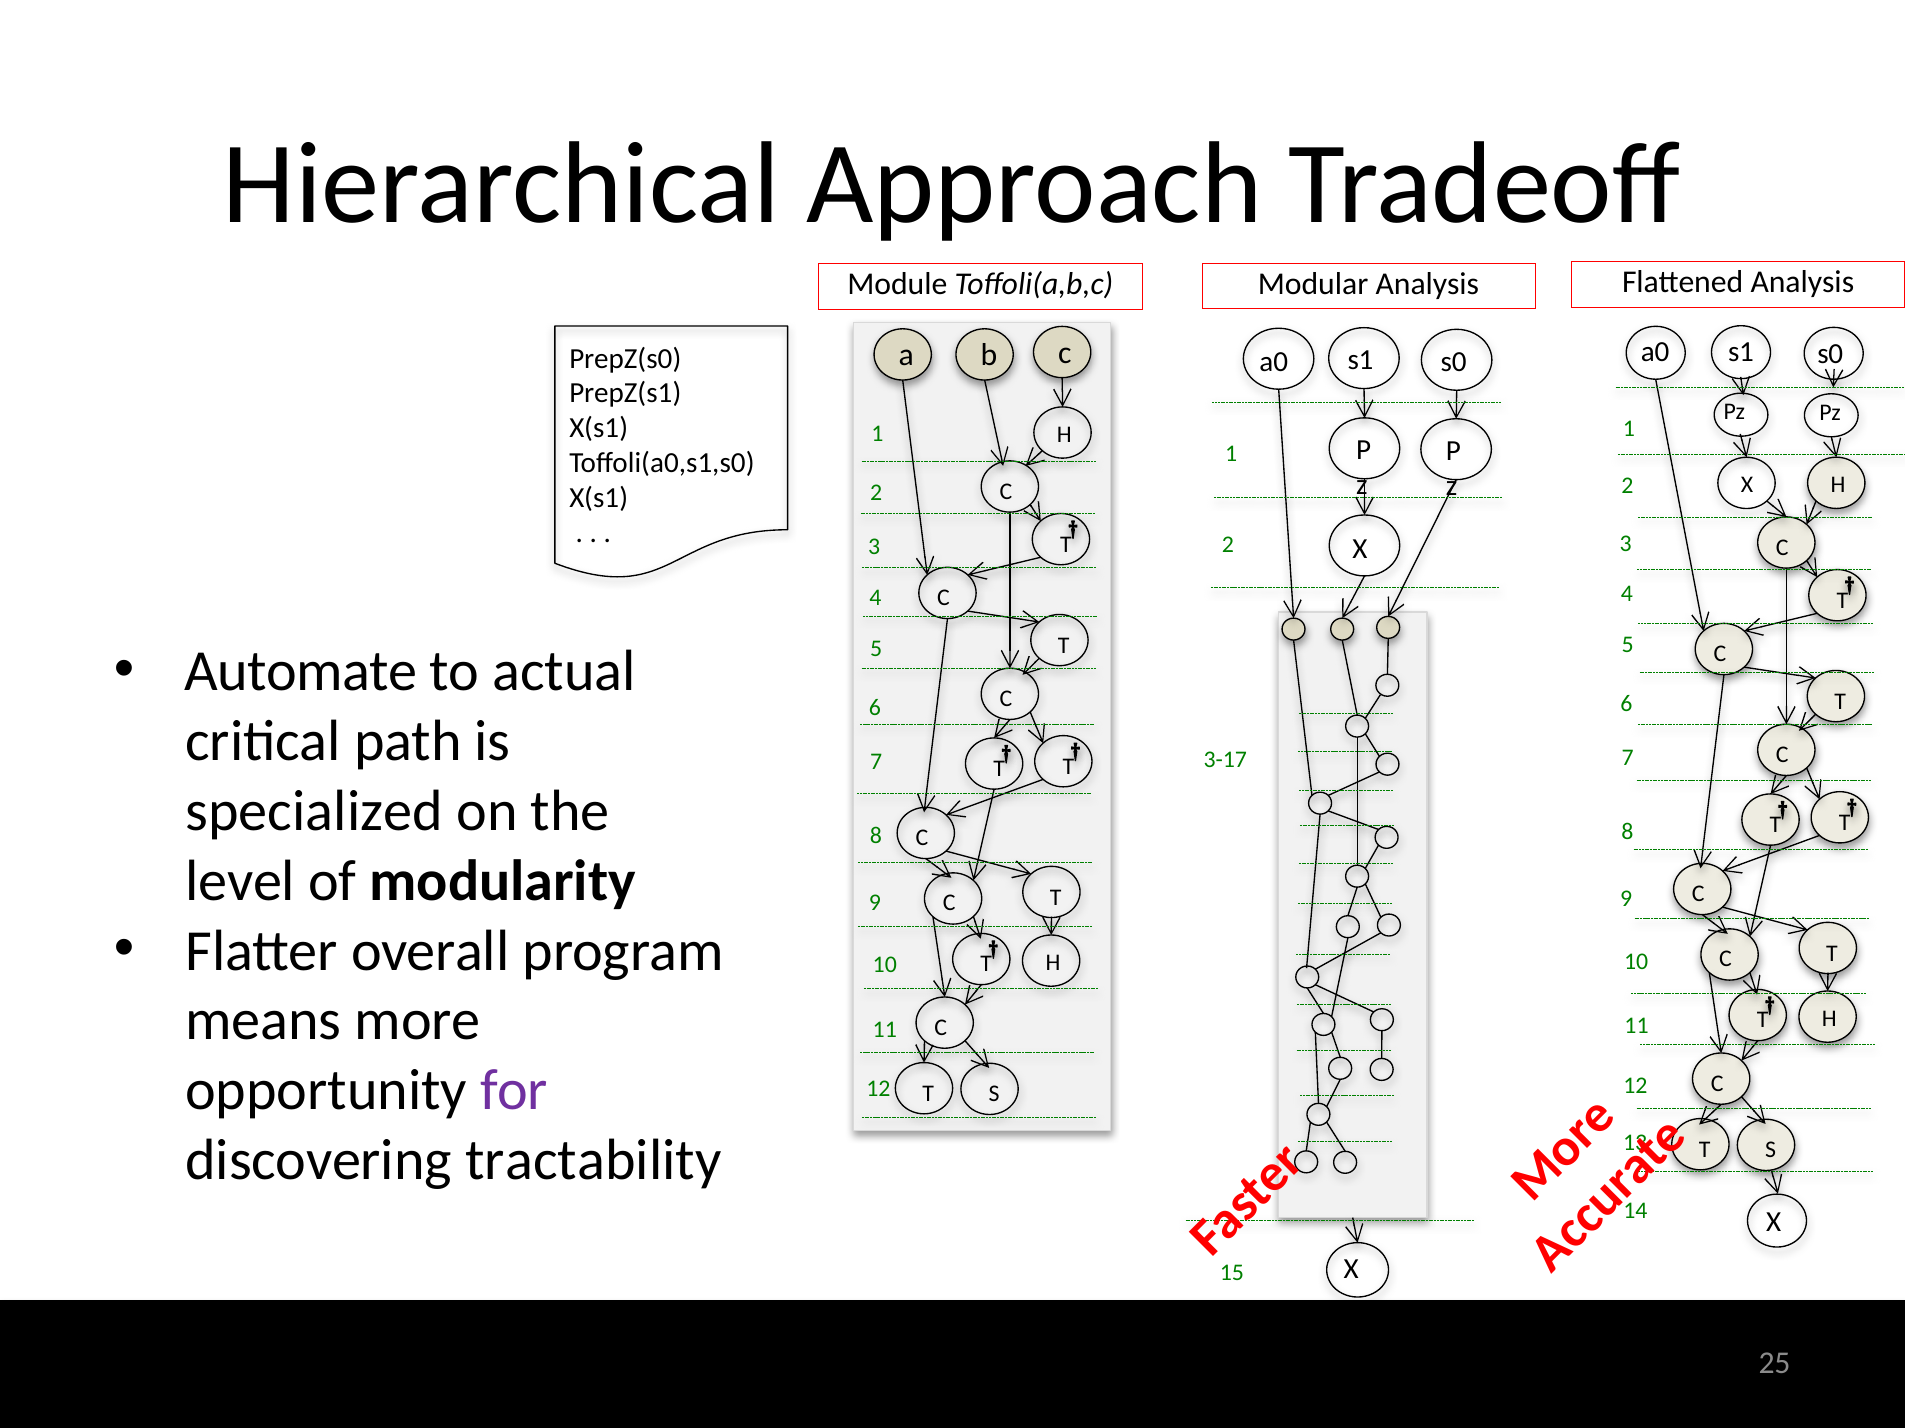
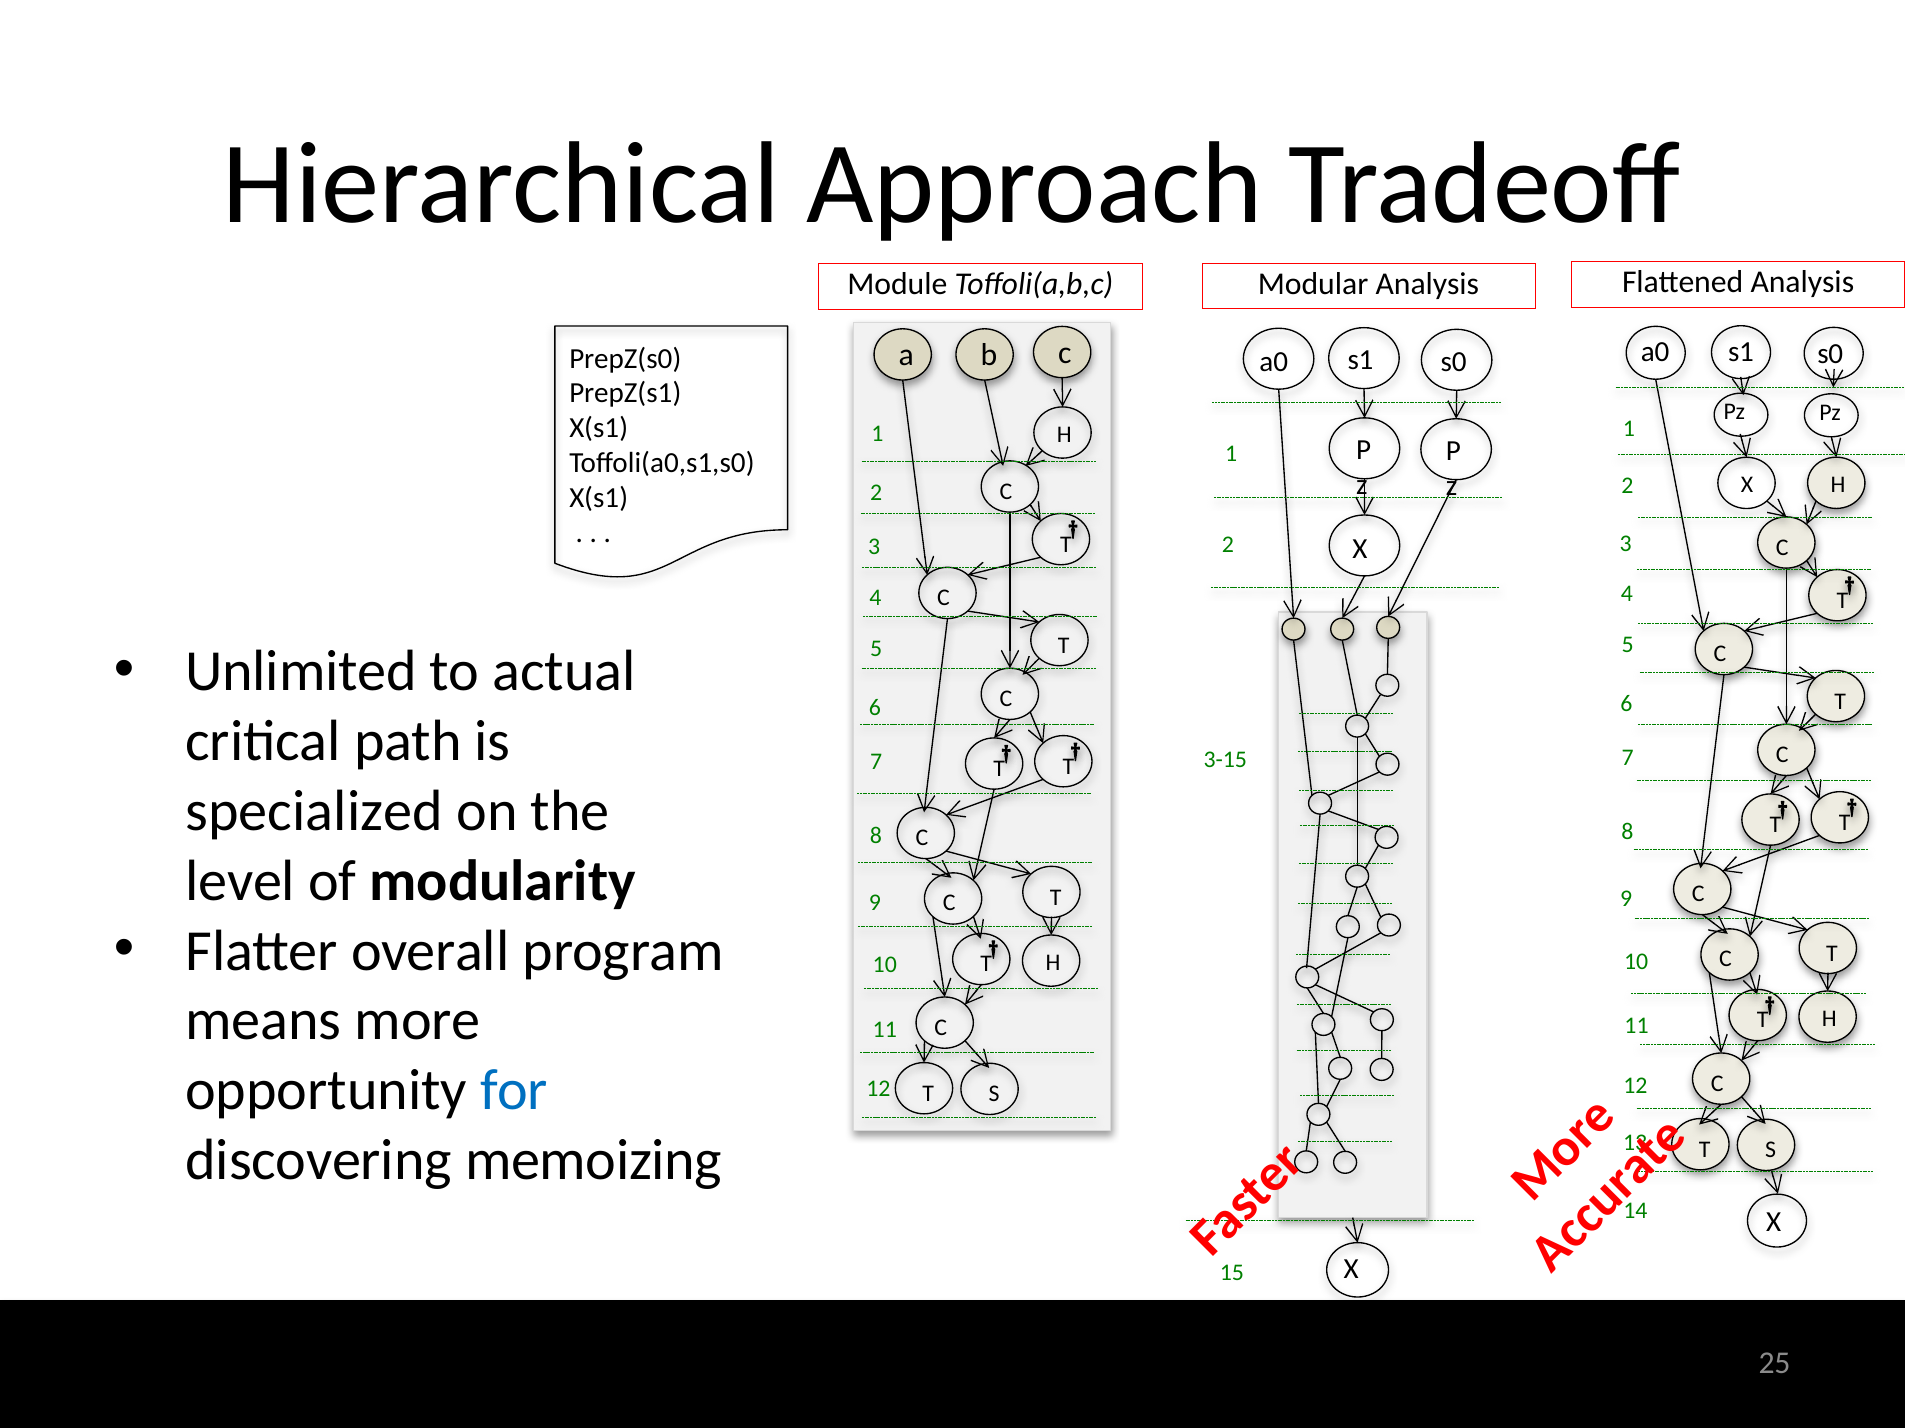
Automate: Automate -> Unlimited (301, 672)
3-17: 3-17 -> 3-15 (1225, 760)
for colour: purple -> blue (514, 1091)
tractability: tractability -> memoizing (594, 1161)
